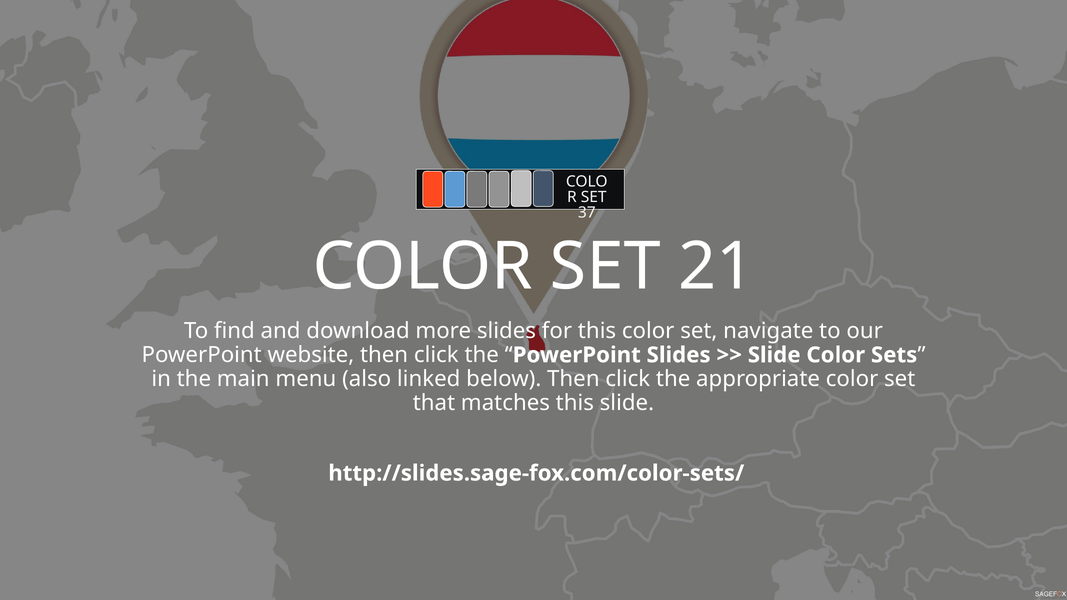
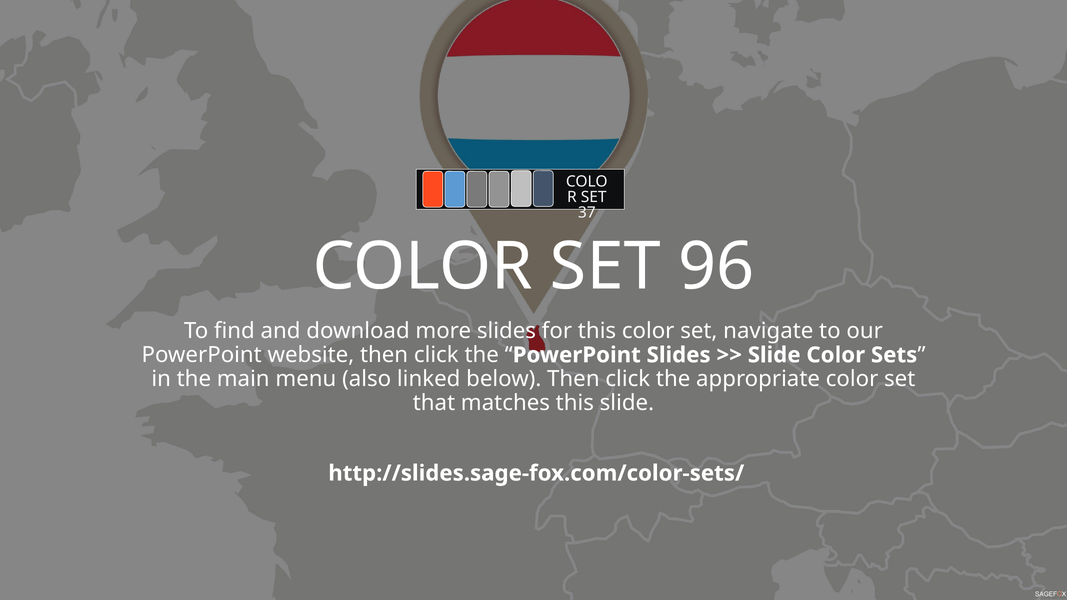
21: 21 -> 96 (716, 267)
